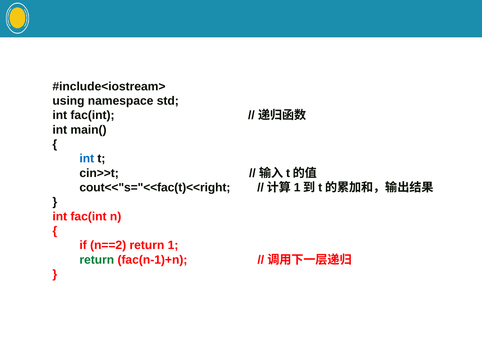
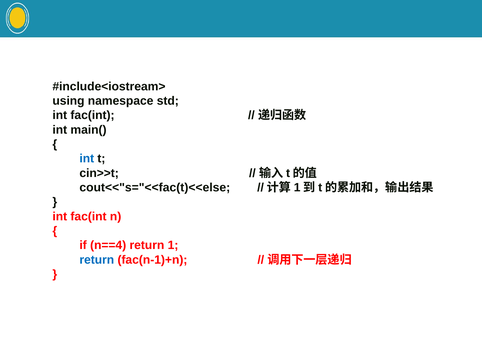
cout<<"s="<<fac(t)<<right: cout<<"s="<<fac(t)<<right -> cout<<"s="<<fac(t)<<else (155, 188)
n==2: n==2 -> n==4 (108, 246)
return colour: green -> blue (97, 260)
